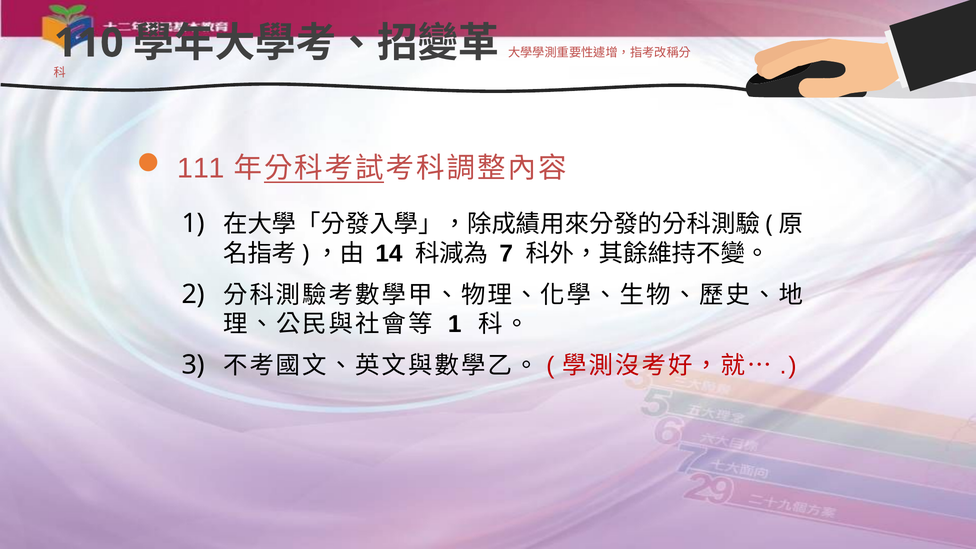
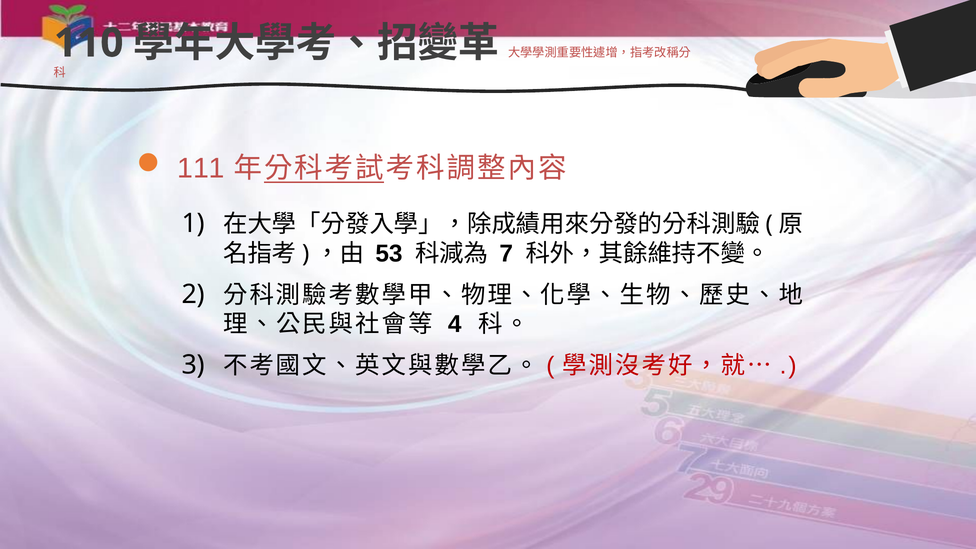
14: 14 -> 53 (389, 254)
1: 1 -> 4 (455, 324)
